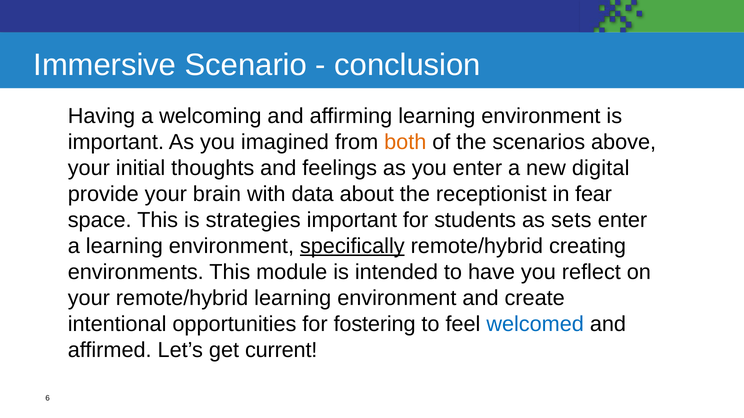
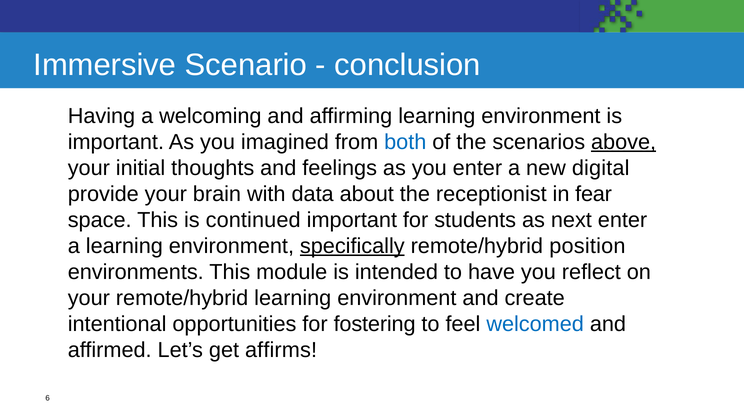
both colour: orange -> blue (405, 142)
above underline: none -> present (624, 142)
strategies: strategies -> continued (253, 220)
sets: sets -> next (571, 220)
creating: creating -> position (587, 246)
current: current -> affirms (281, 351)
